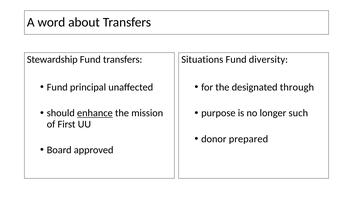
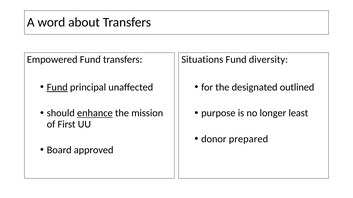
Stewardship: Stewardship -> Empowered (52, 60)
Fund underline: none -> present (57, 87)
through: through -> outlined (297, 87)
such: such -> least (298, 113)
